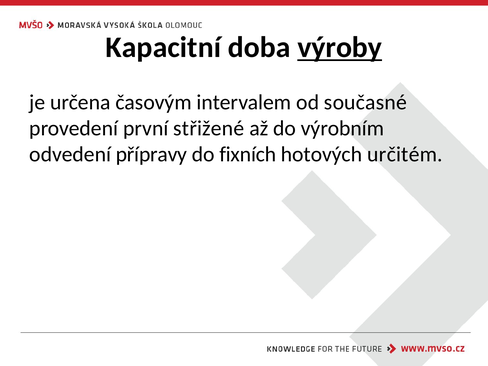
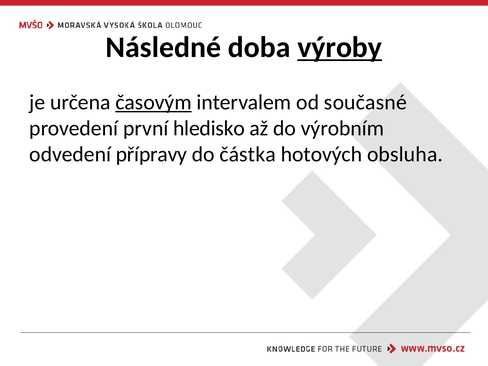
Kapacitní: Kapacitní -> Následné (163, 47)
časovým underline: none -> present (154, 102)
střižené: střižené -> hledisko (209, 128)
fixních: fixních -> částka (248, 154)
určitém: určitém -> obsluha (405, 154)
